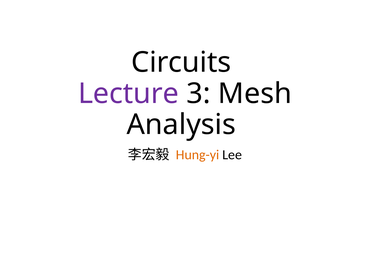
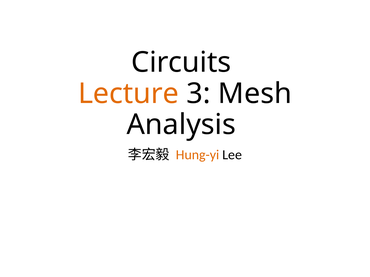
Lecture colour: purple -> orange (128, 94)
